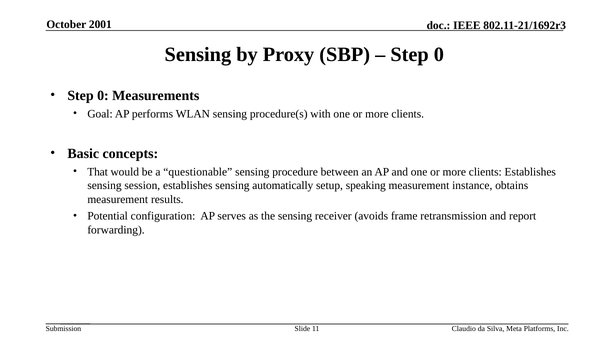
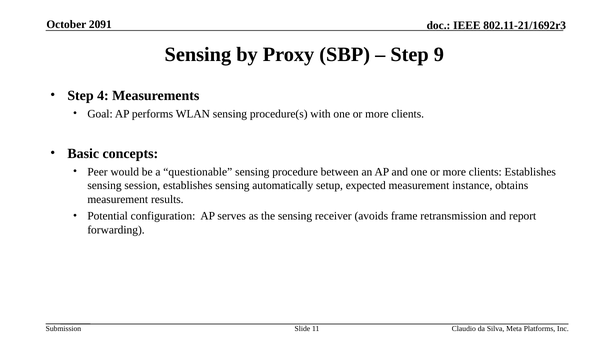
2001: 2001 -> 2091 (100, 24)
0: 0 -> 9 (439, 55)
0: 0 -> 4 (103, 95)
That: That -> Peer (98, 172)
speaking: speaking -> expected (366, 185)
